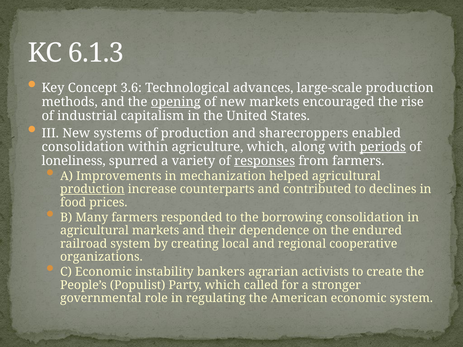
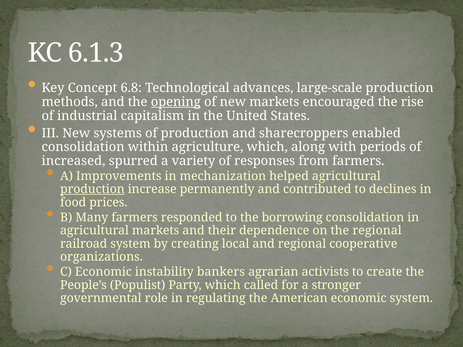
3.6: 3.6 -> 6.8 (131, 88)
periods underline: present -> none (383, 147)
loneliness: loneliness -> increased (74, 161)
responses underline: present -> none (265, 161)
counterparts: counterparts -> permanently (217, 189)
the endured: endured -> regional (377, 231)
